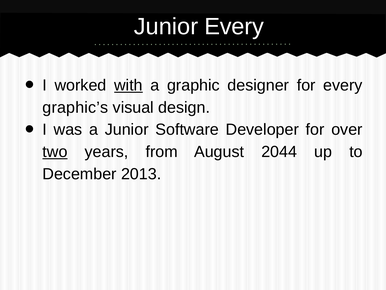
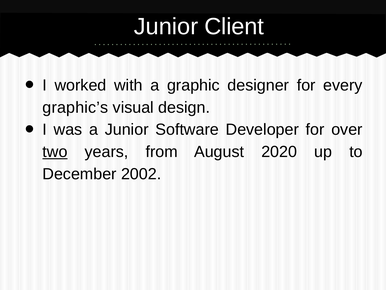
Junior Every: Every -> Client (234, 27)
with underline: present -> none (128, 85)
2044: 2044 -> 2020 (279, 152)
2013: 2013 -> 2002 (141, 174)
